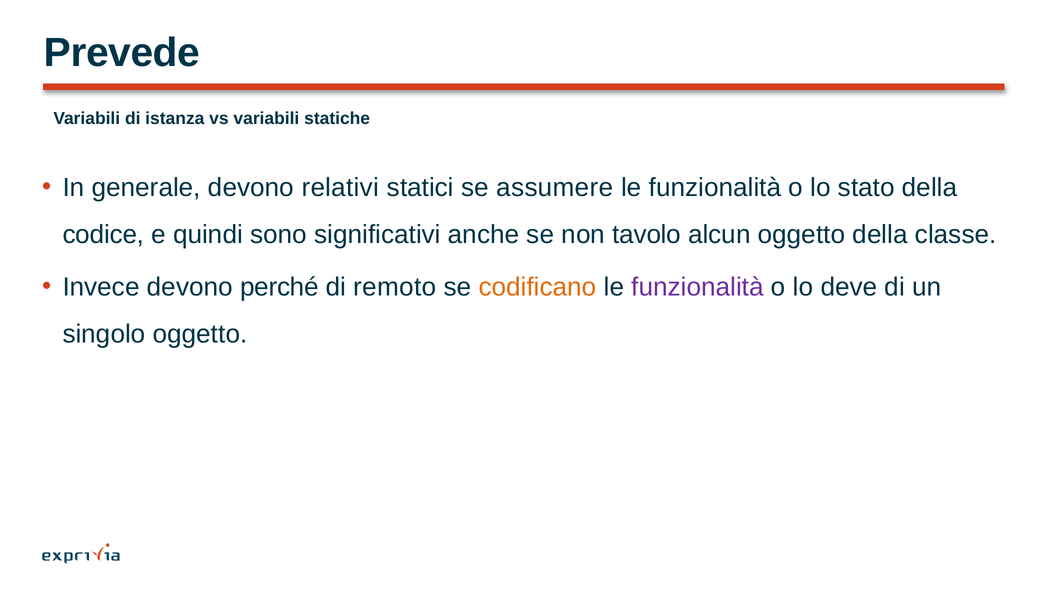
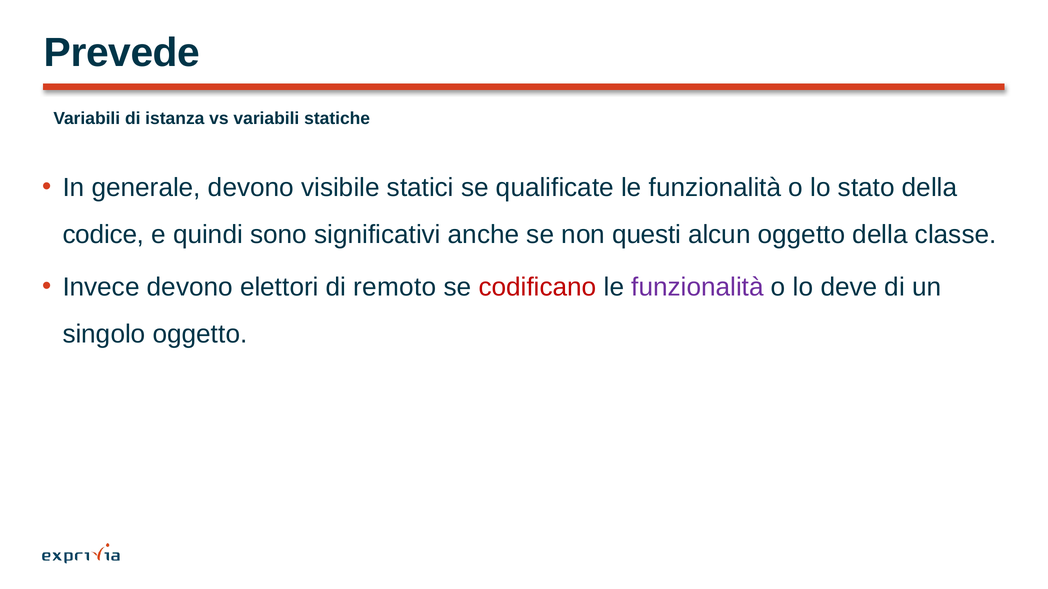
relativi: relativi -> visibile (340, 188)
assumere: assumere -> qualificate (555, 188)
tavolo: tavolo -> questi (647, 235)
perché: perché -> elettori (279, 287)
codificano colour: orange -> red (537, 287)
